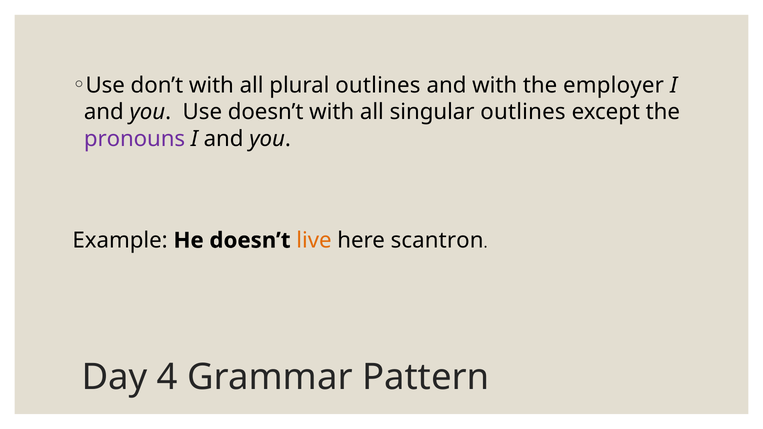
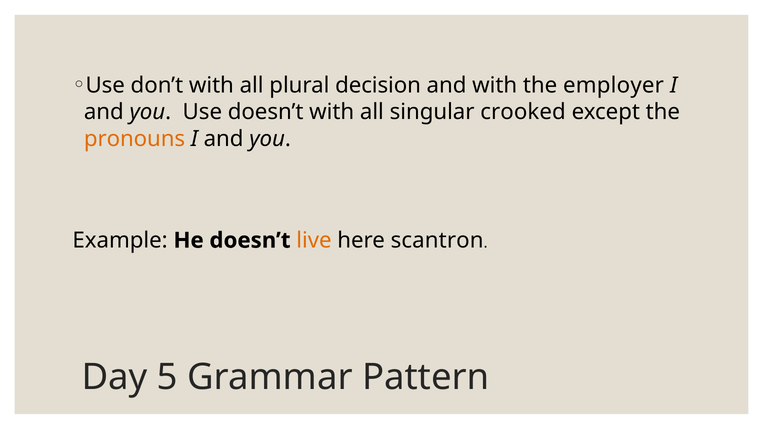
plural outlines: outlines -> decision (378, 85)
singular outlines: outlines -> crooked (523, 112)
pronouns colour: purple -> orange (135, 139)
4: 4 -> 5 (167, 377)
